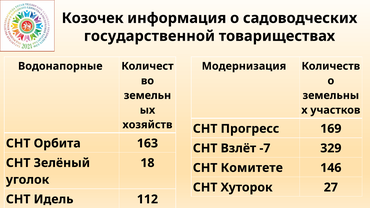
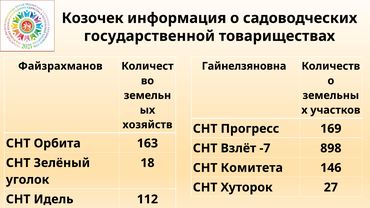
Водонапорные: Водонапорные -> Файзрахманов (60, 66)
Модернизация: Модернизация -> Гайнелзяновна (244, 66)
329: 329 -> 898 (331, 148)
Комитете: Комитете -> Комитета (252, 168)
